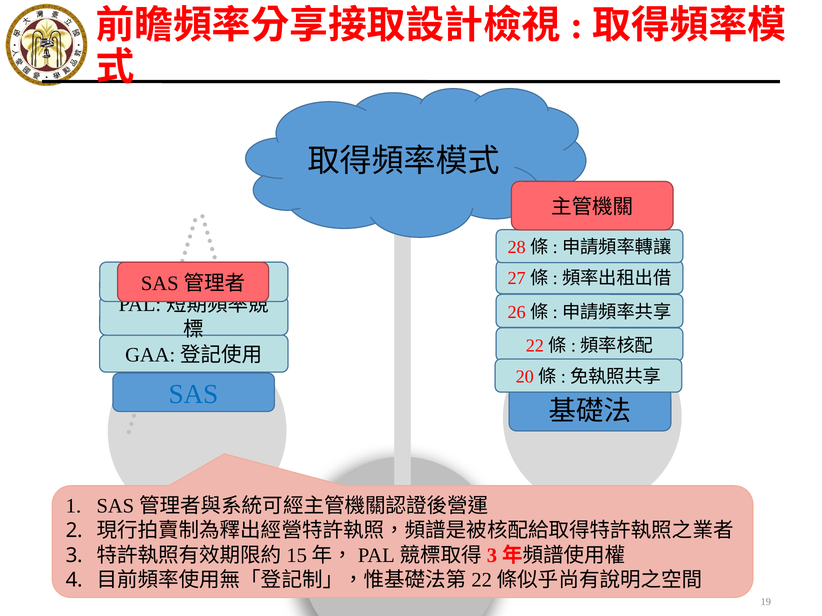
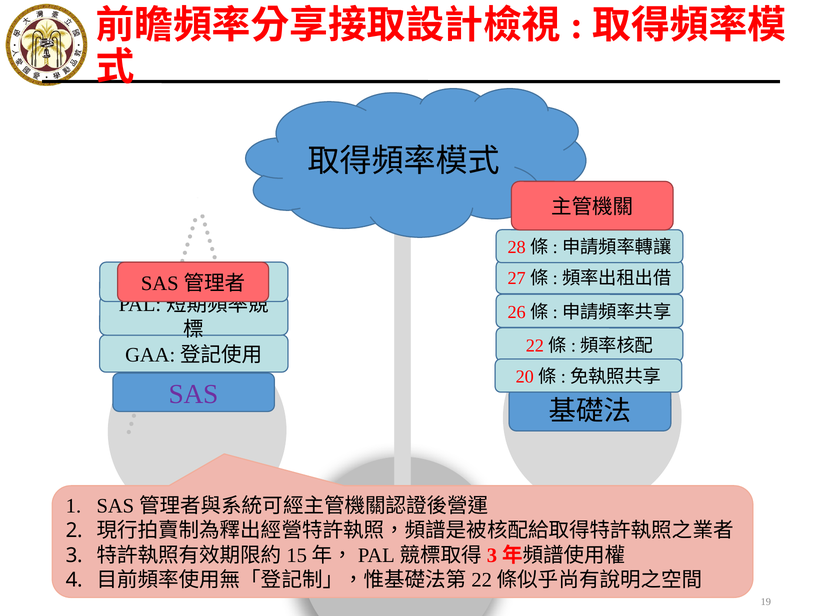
SAS colour: blue -> purple (194, 394)
